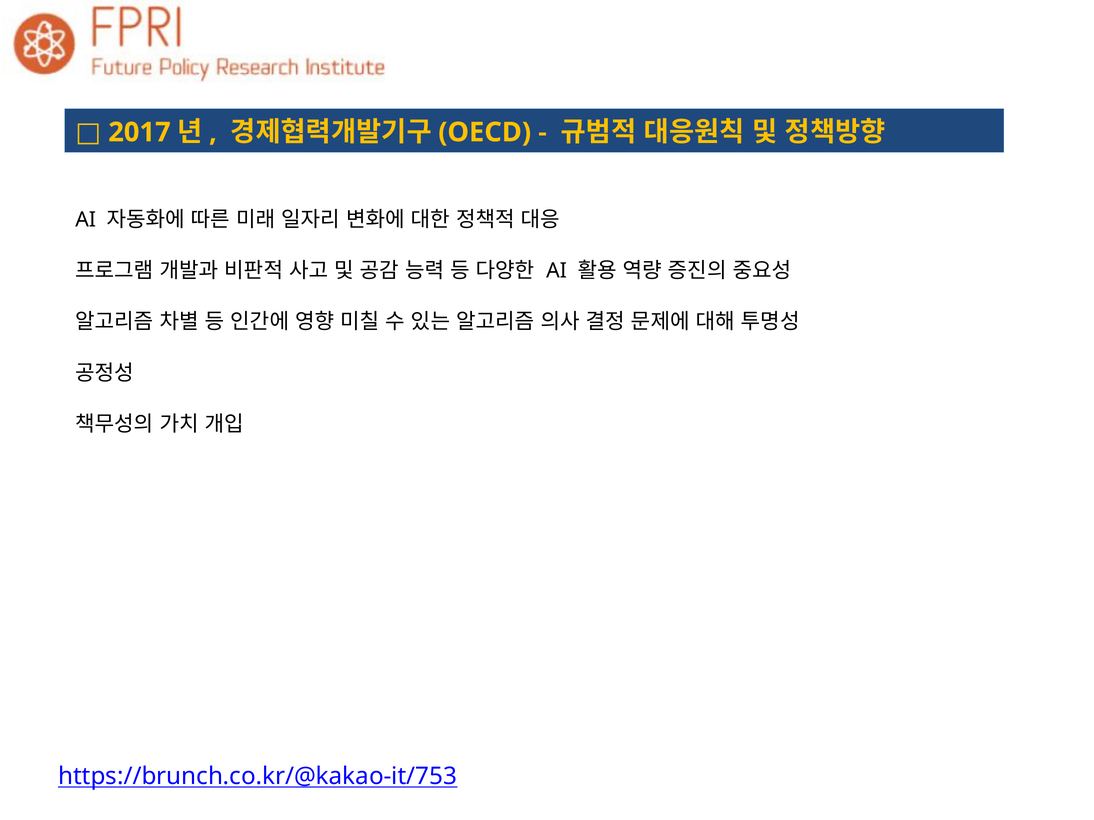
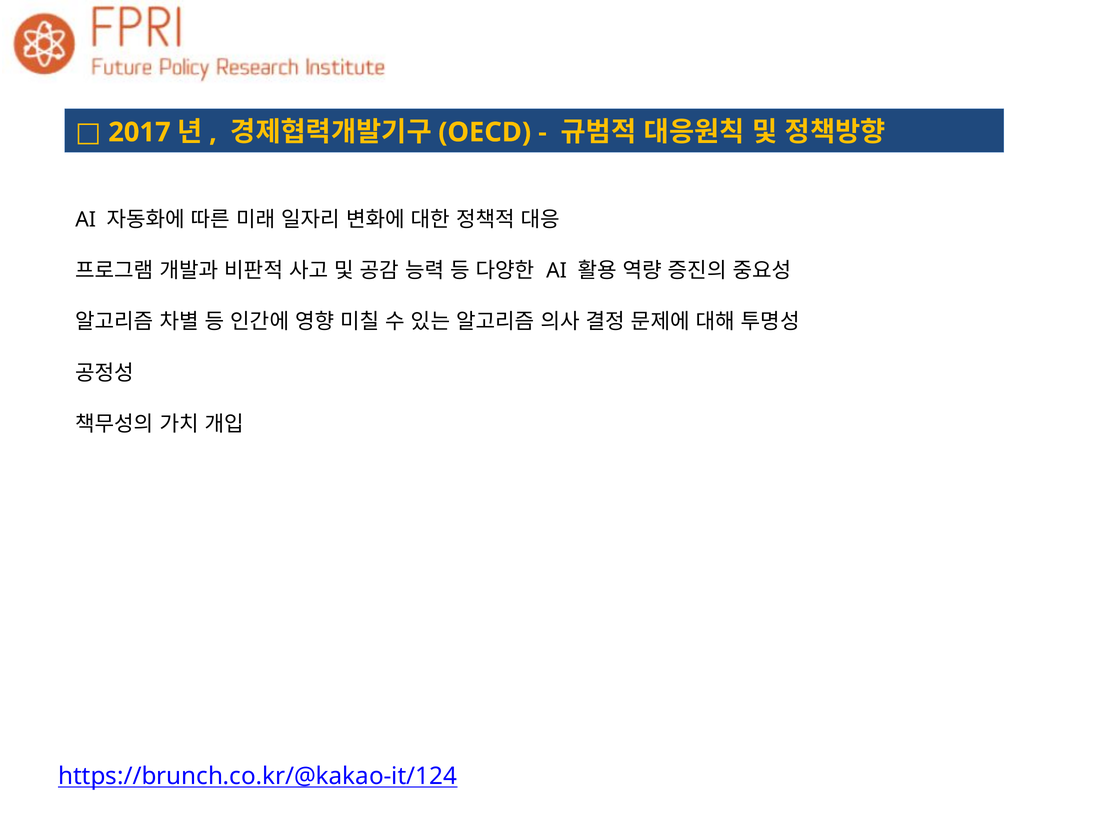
https://brunch.co.kr/@kakao-it/753: https://brunch.co.kr/@kakao-it/753 -> https://brunch.co.kr/@kakao-it/124 (258, 776)
